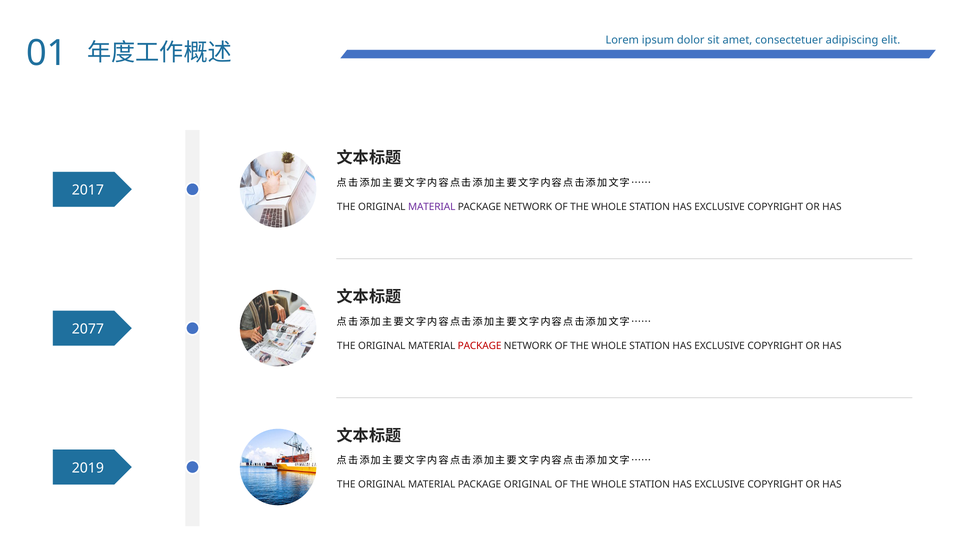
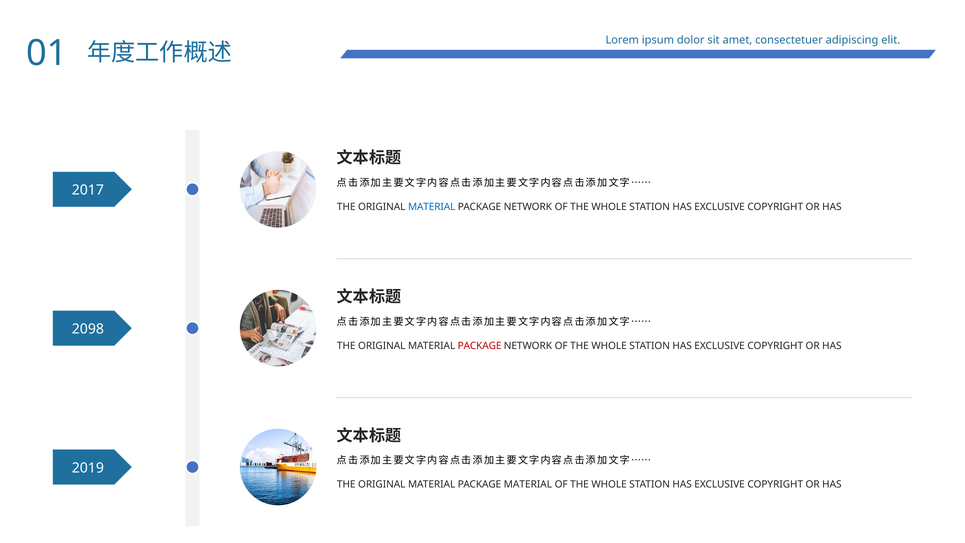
MATERIAL colour: purple -> blue (432, 207)
2077: 2077 -> 2098 (88, 329)
PACKAGE ORIGINAL: ORIGINAL -> MATERIAL (528, 484)
